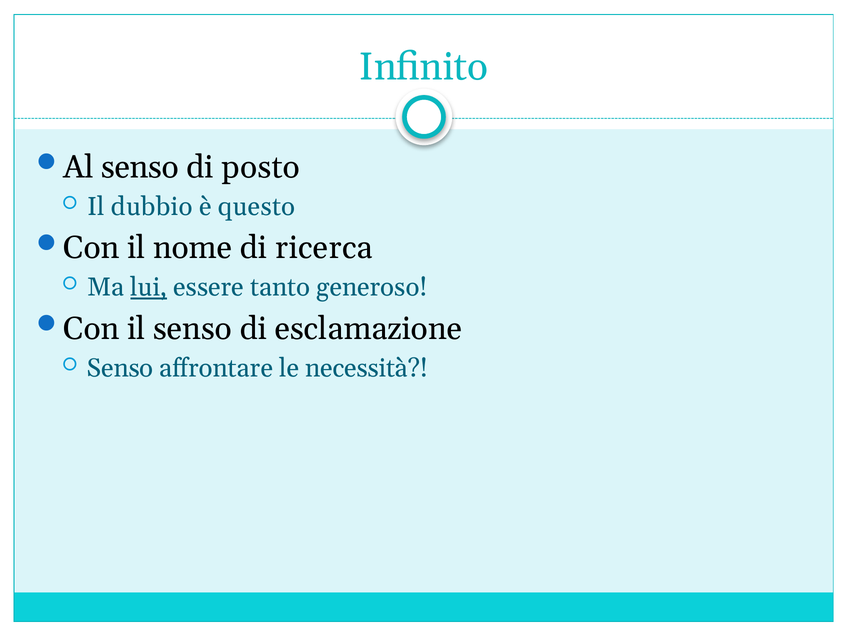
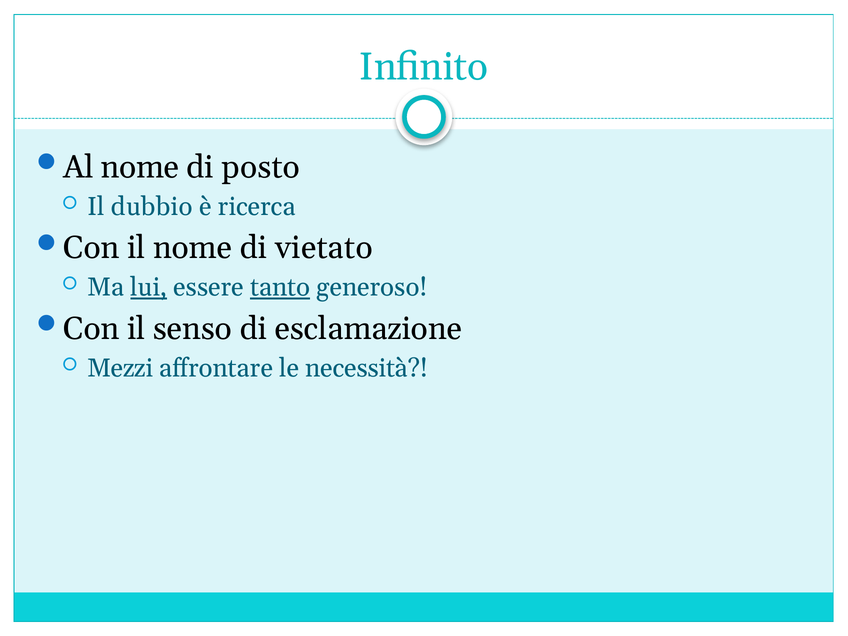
Al senso: senso -> nome (140, 167)
questo: questo -> ricerca (257, 207)
ricerca: ricerca -> vietato (324, 248)
tanto underline: none -> present (280, 287)
Senso: Senso -> Mezzi (120, 368)
